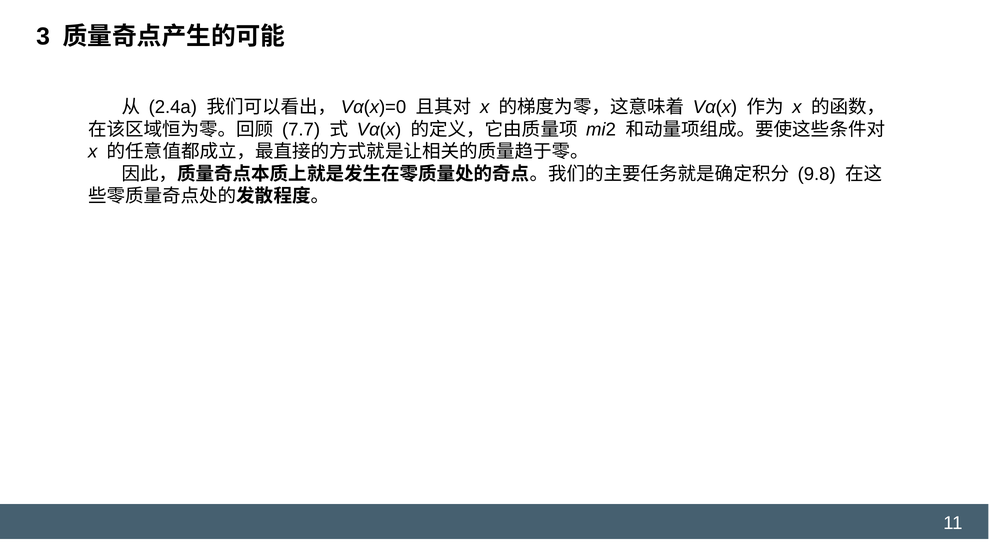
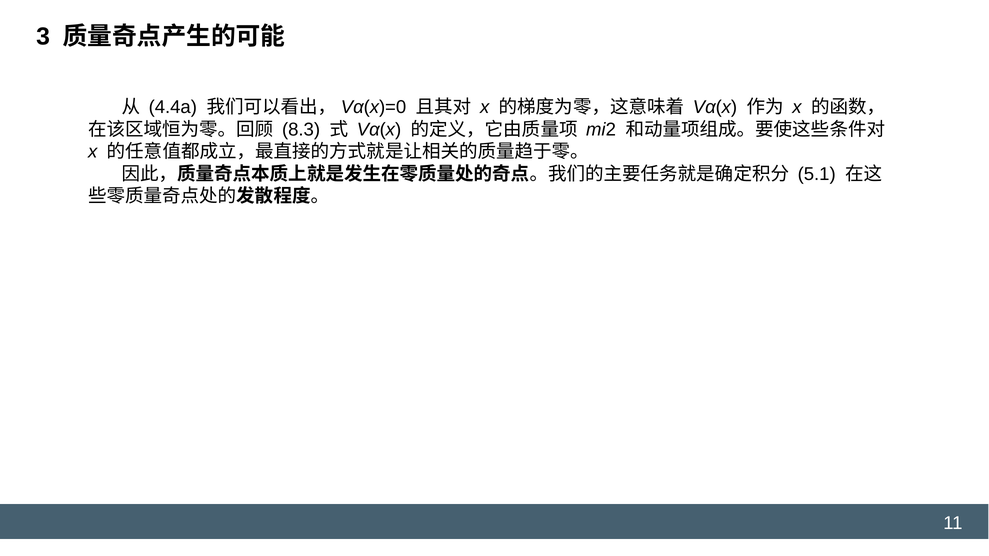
2.4a: 2.4a -> 4.4a (173, 107)
7.7: 7.7 -> 8.3 (301, 130)
9.8: 9.8 -> 5.1 (817, 174)
